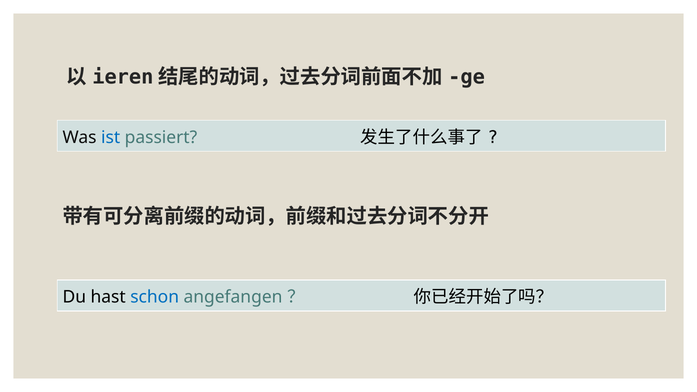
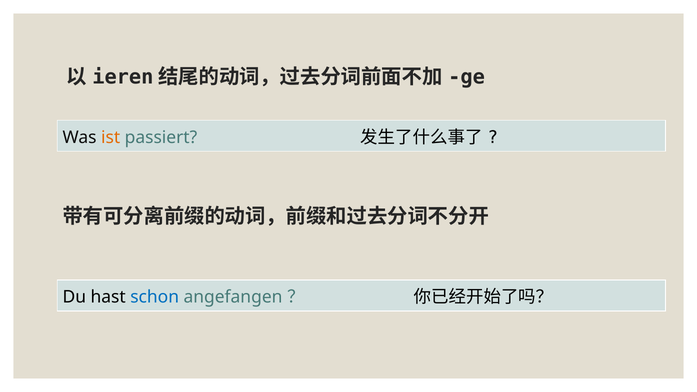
ist colour: blue -> orange (111, 137)
